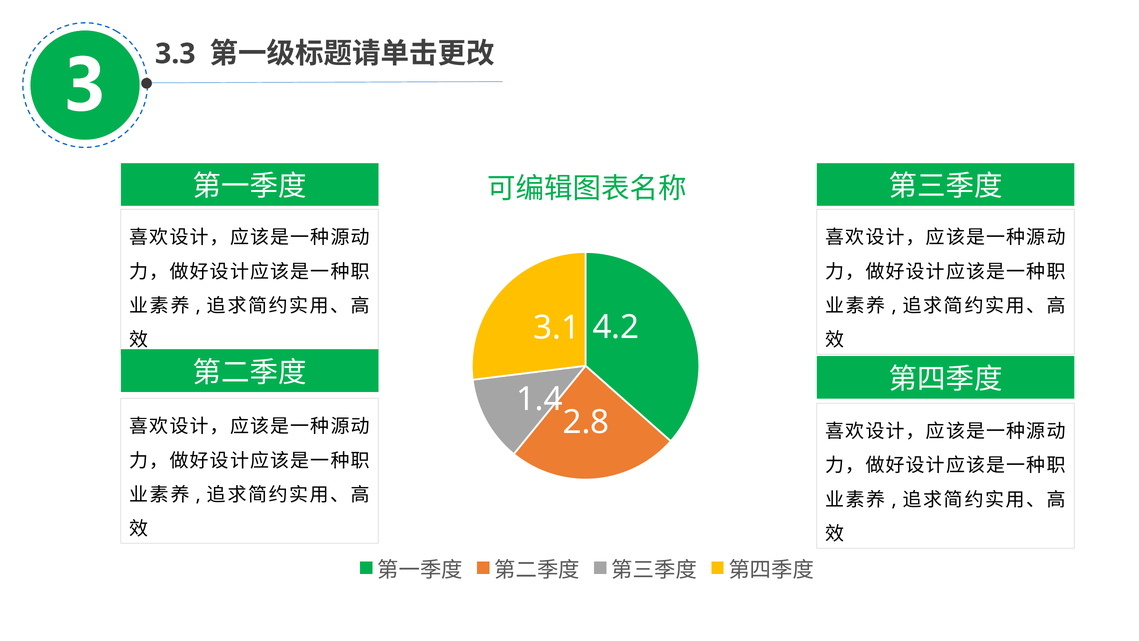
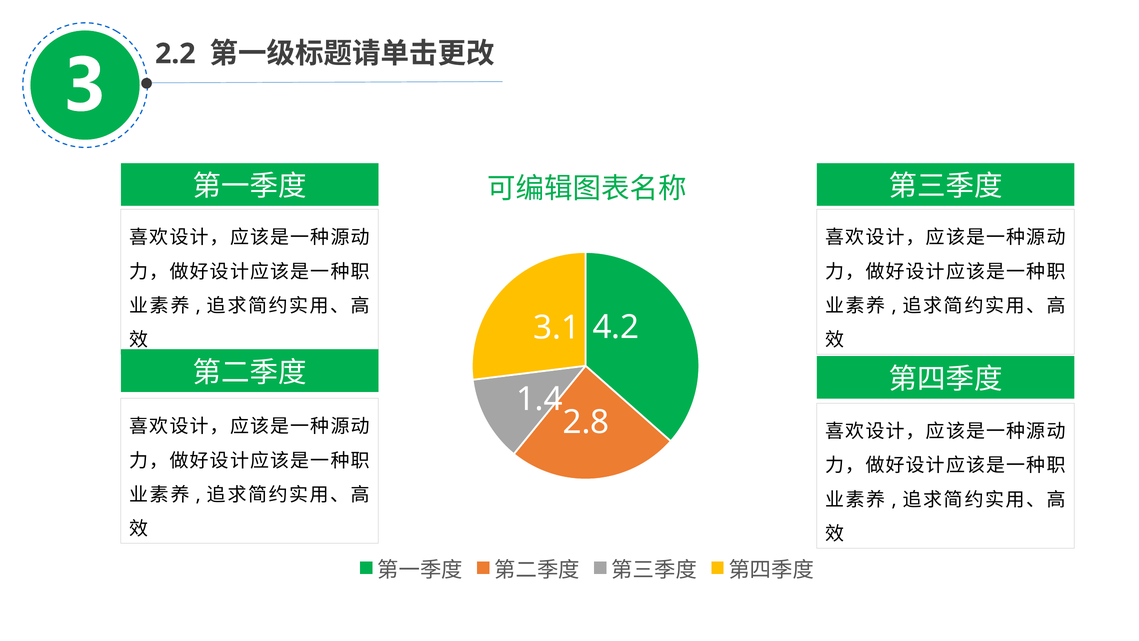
3.3: 3.3 -> 2.2 (175, 54)
